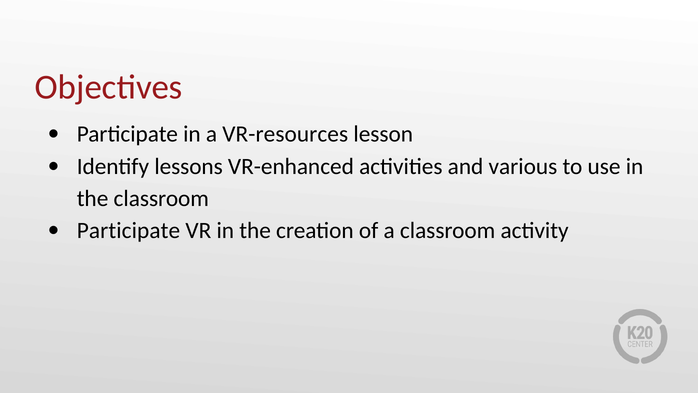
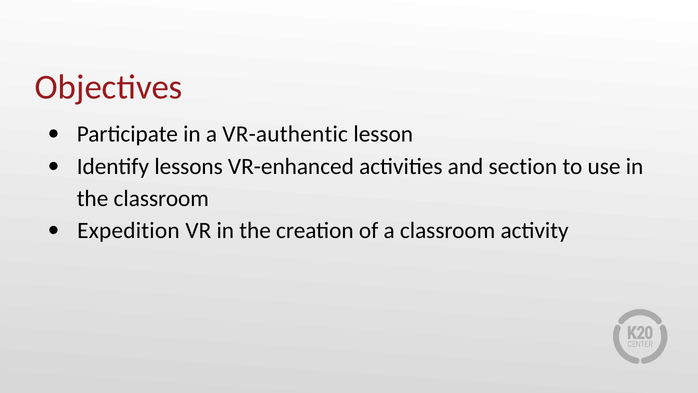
VR-resources: VR-resources -> VR-authentic (285, 134)
various: various -> section (523, 166)
Participate: Participate -> Expedition (128, 230)
